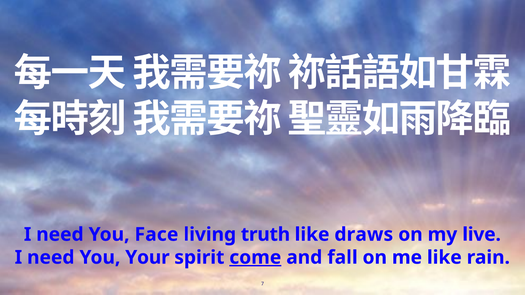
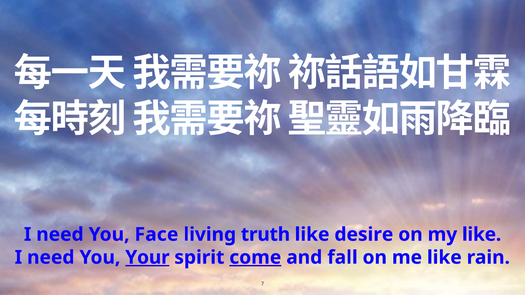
draws: draws -> desire (364, 235)
my live: live -> like (482, 235)
Your underline: none -> present (147, 258)
